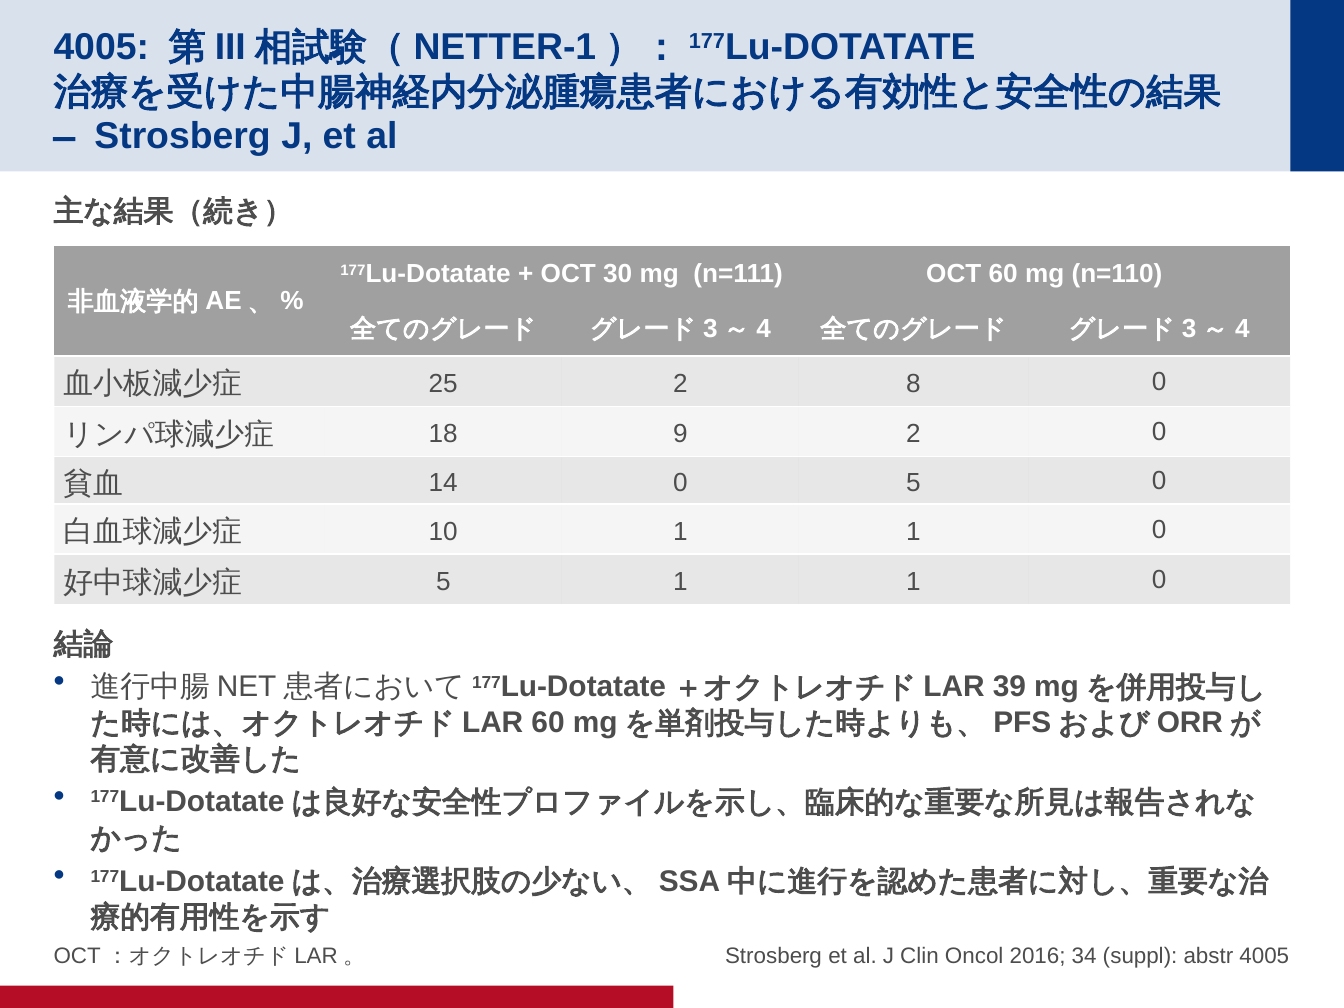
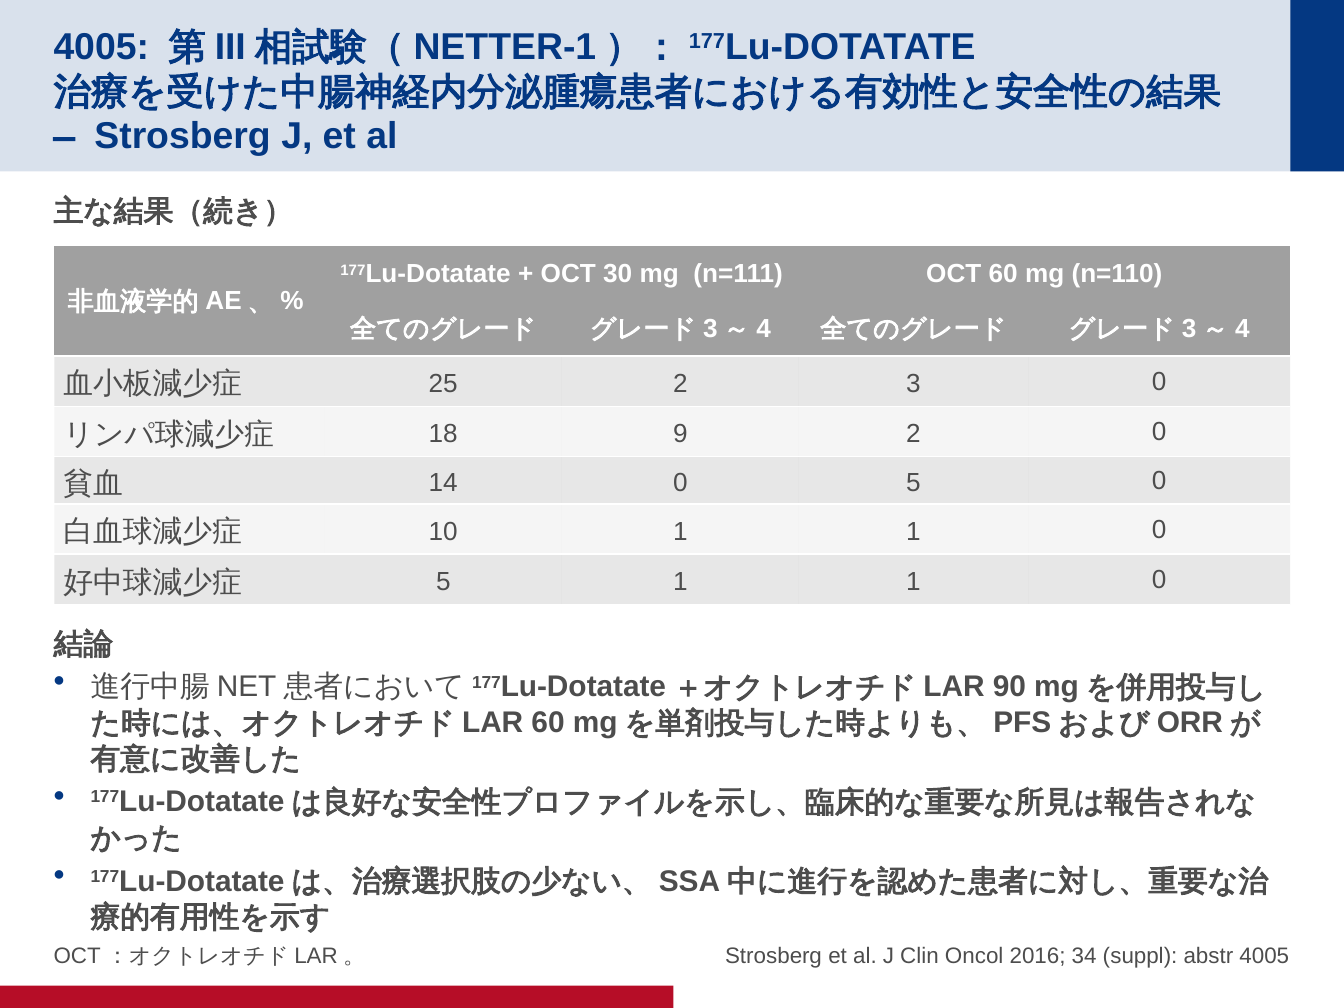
8: 8 -> 3 (913, 384)
39: 39 -> 90 (1009, 687)
